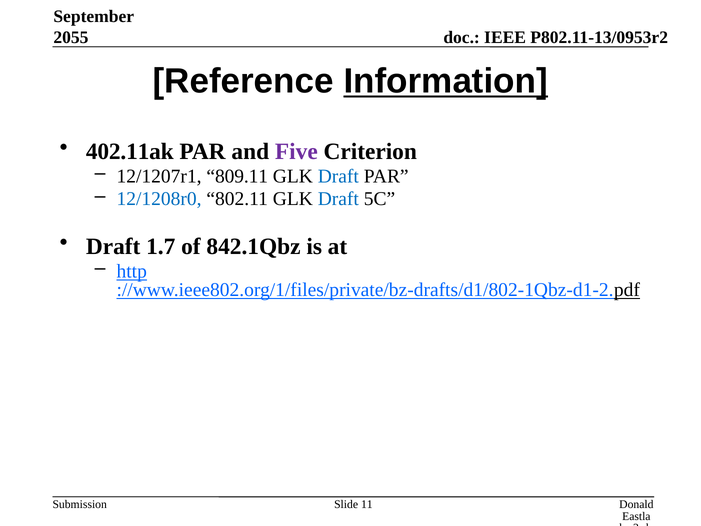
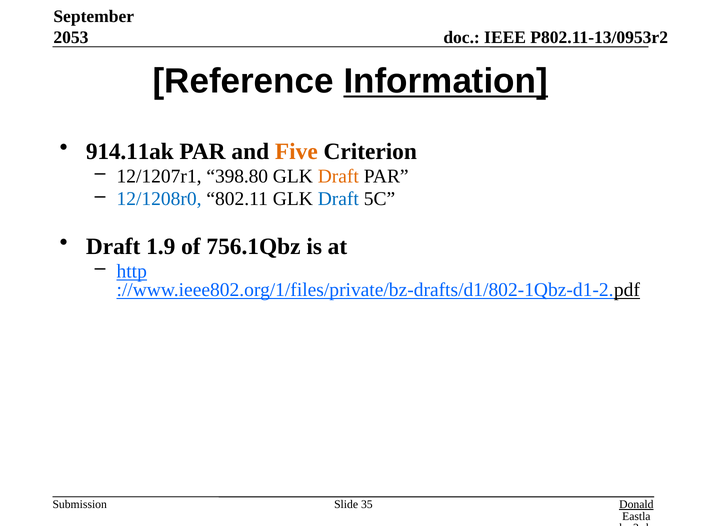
2055: 2055 -> 2053 (71, 37)
402.11ak: 402.11ak -> 914.11ak (130, 152)
Five colour: purple -> orange (296, 152)
809.11: 809.11 -> 398.80 (237, 176)
Draft colour: blue -> orange (338, 176)
1.7: 1.7 -> 1.9 (161, 246)
842.1Qbz: 842.1Qbz -> 756.1Qbz (254, 246)
Donald underline: none -> present (636, 504)
11: 11 -> 35 (367, 504)
